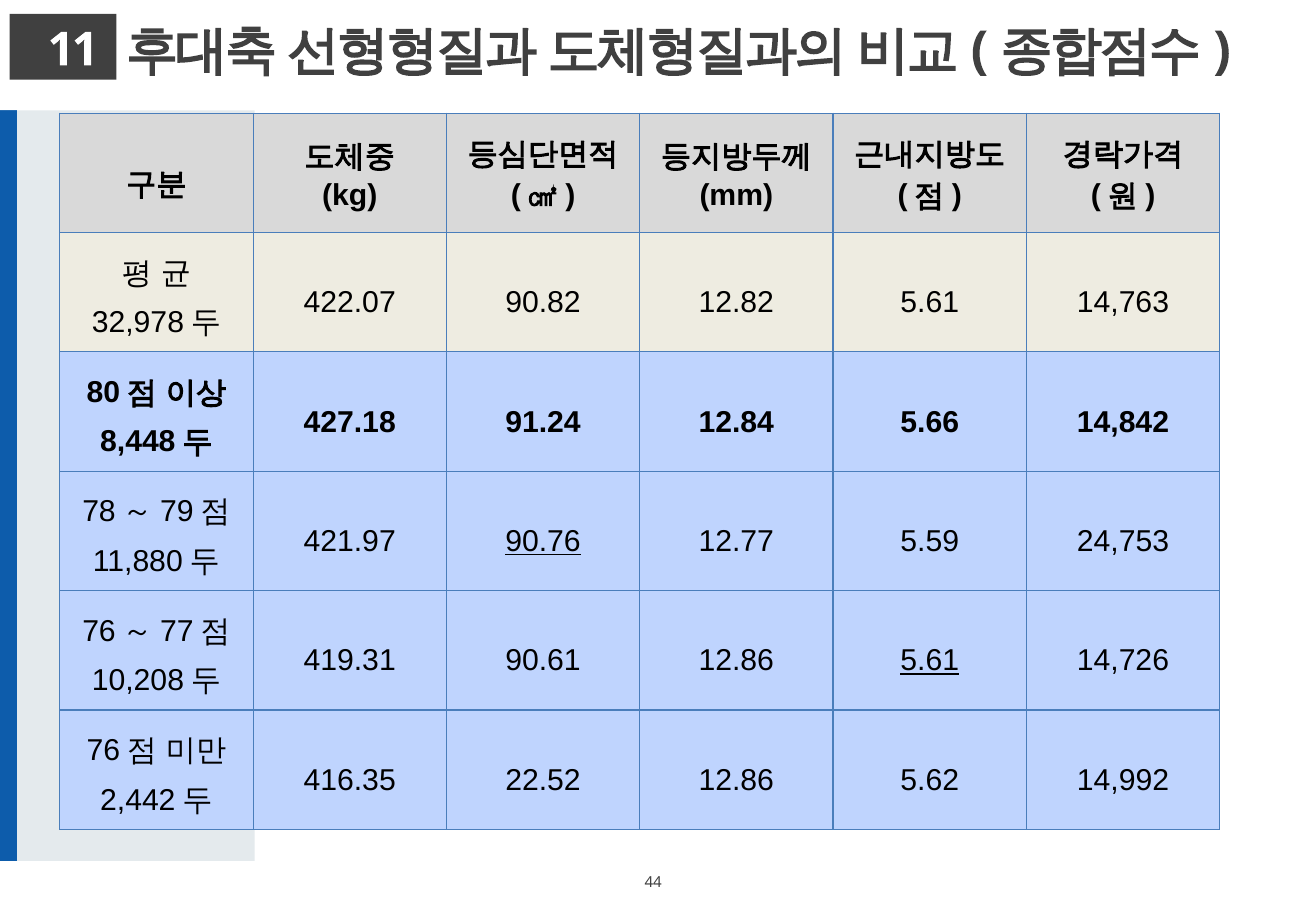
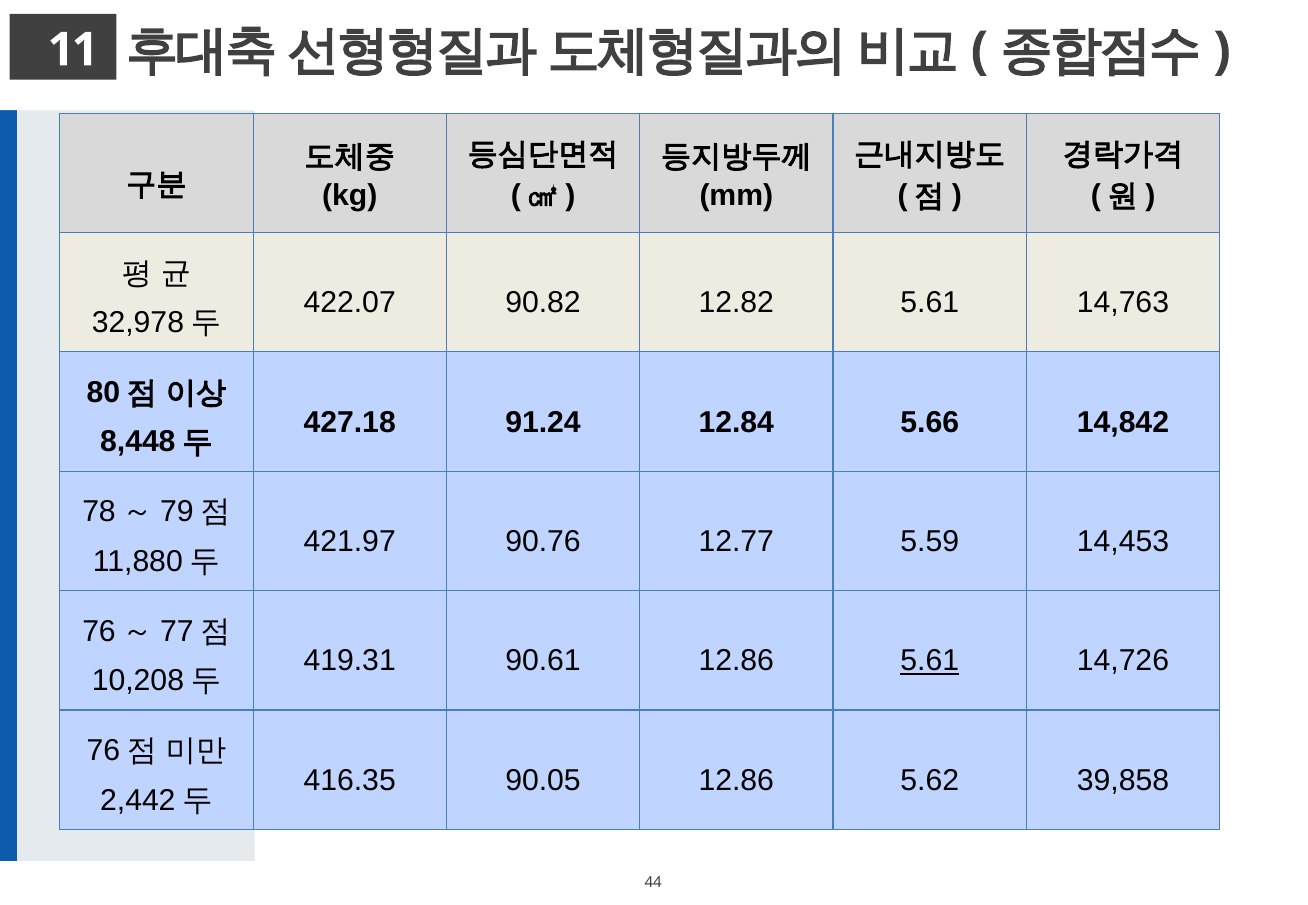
90.76 underline: present -> none (543, 542)
24,753: 24,753 -> 14,453 (1123, 542)
22.52: 22.52 -> 90.05 (543, 781)
14,992: 14,992 -> 39,858 (1123, 781)
